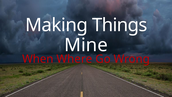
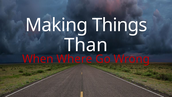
Mine: Mine -> Than (86, 45)
